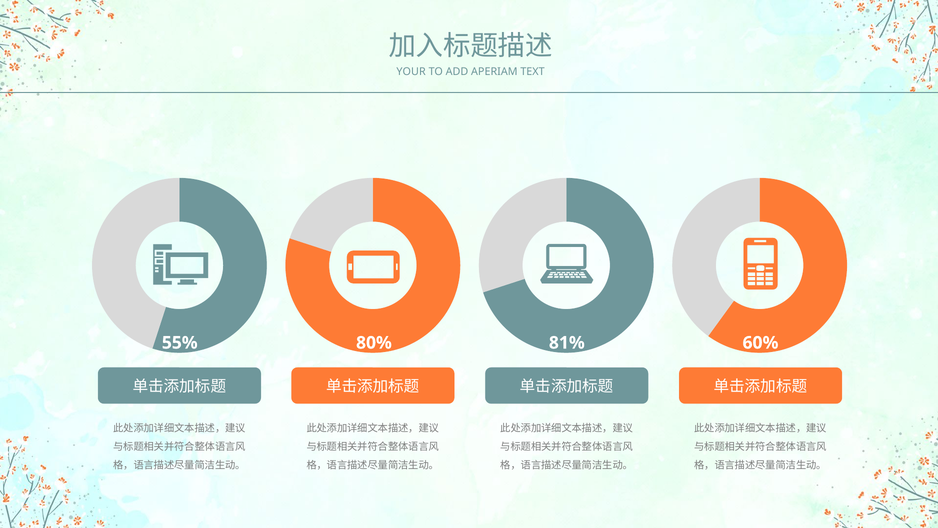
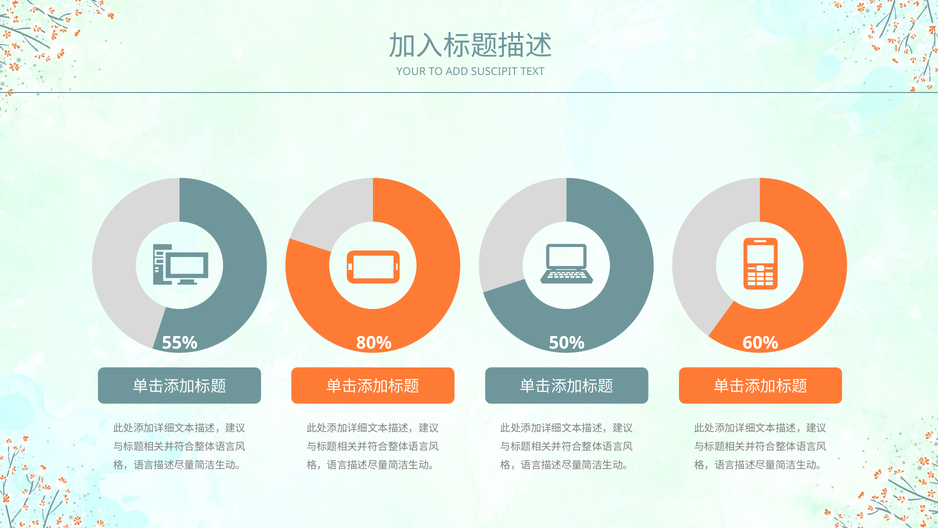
APERIAM: APERIAM -> SUSCIPIT (494, 72)
81%: 81% -> 50% (567, 343)
